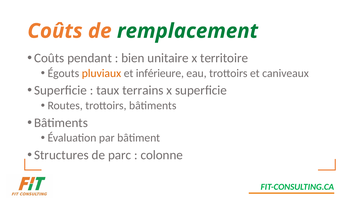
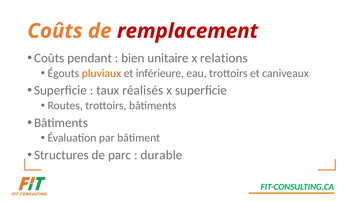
remplacement colour: green -> red (187, 31)
territoire: territoire -> relations (224, 58)
terrains: terrains -> réalisés (143, 90)
colonne: colonne -> durable (162, 155)
